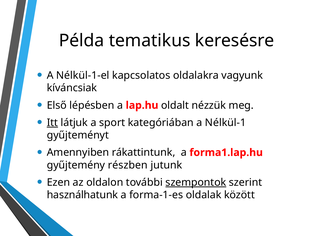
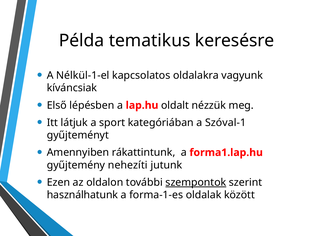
Itt underline: present -> none (52, 123)
Nélkül-1: Nélkül-1 -> Szóval-1 (226, 123)
részben: részben -> nehezíti (128, 165)
